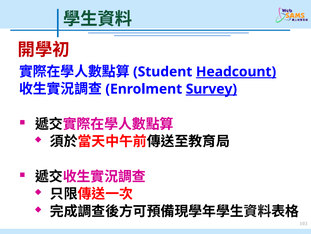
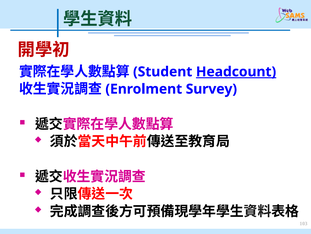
Survey underline: present -> none (211, 89)
